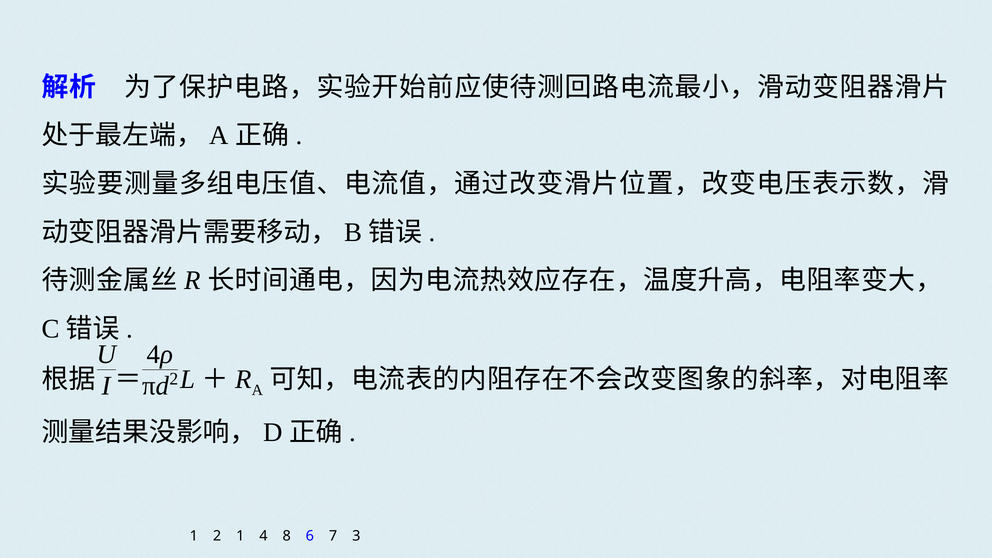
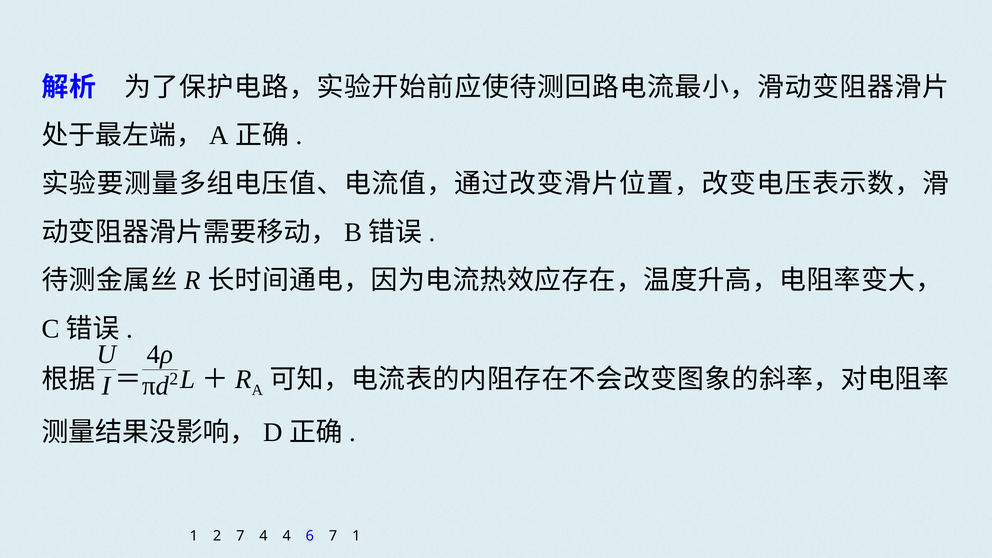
2 1: 1 -> 7 (240, 536)
4 8: 8 -> 4 (287, 536)
7 3: 3 -> 1 (356, 536)
